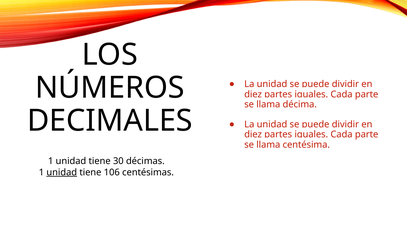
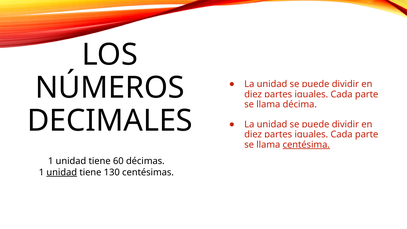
centésima underline: none -> present (306, 145)
30: 30 -> 60 (118, 161)
106: 106 -> 130 (112, 172)
